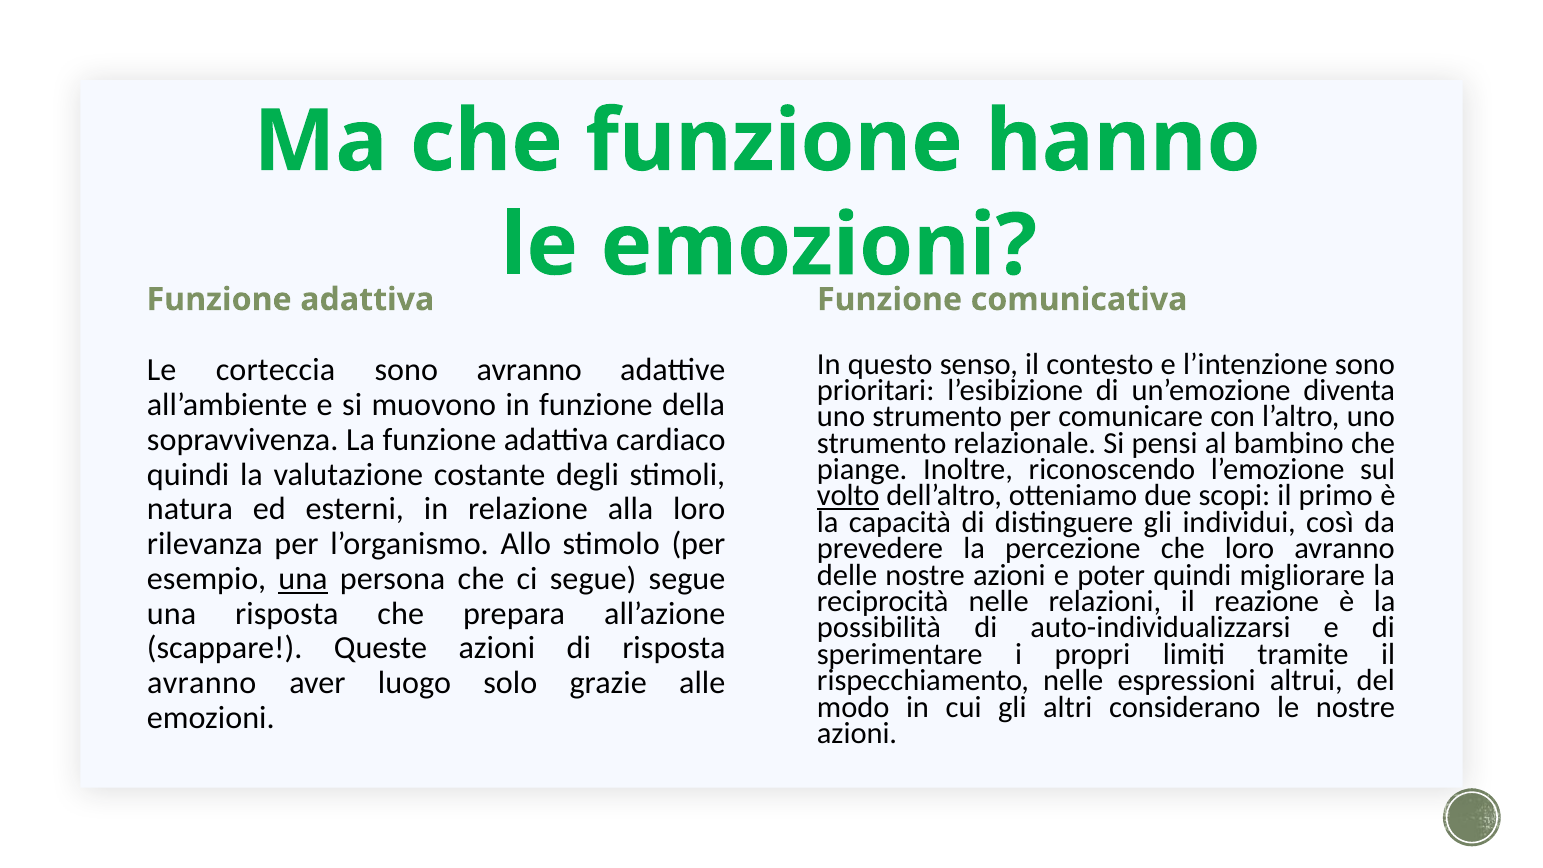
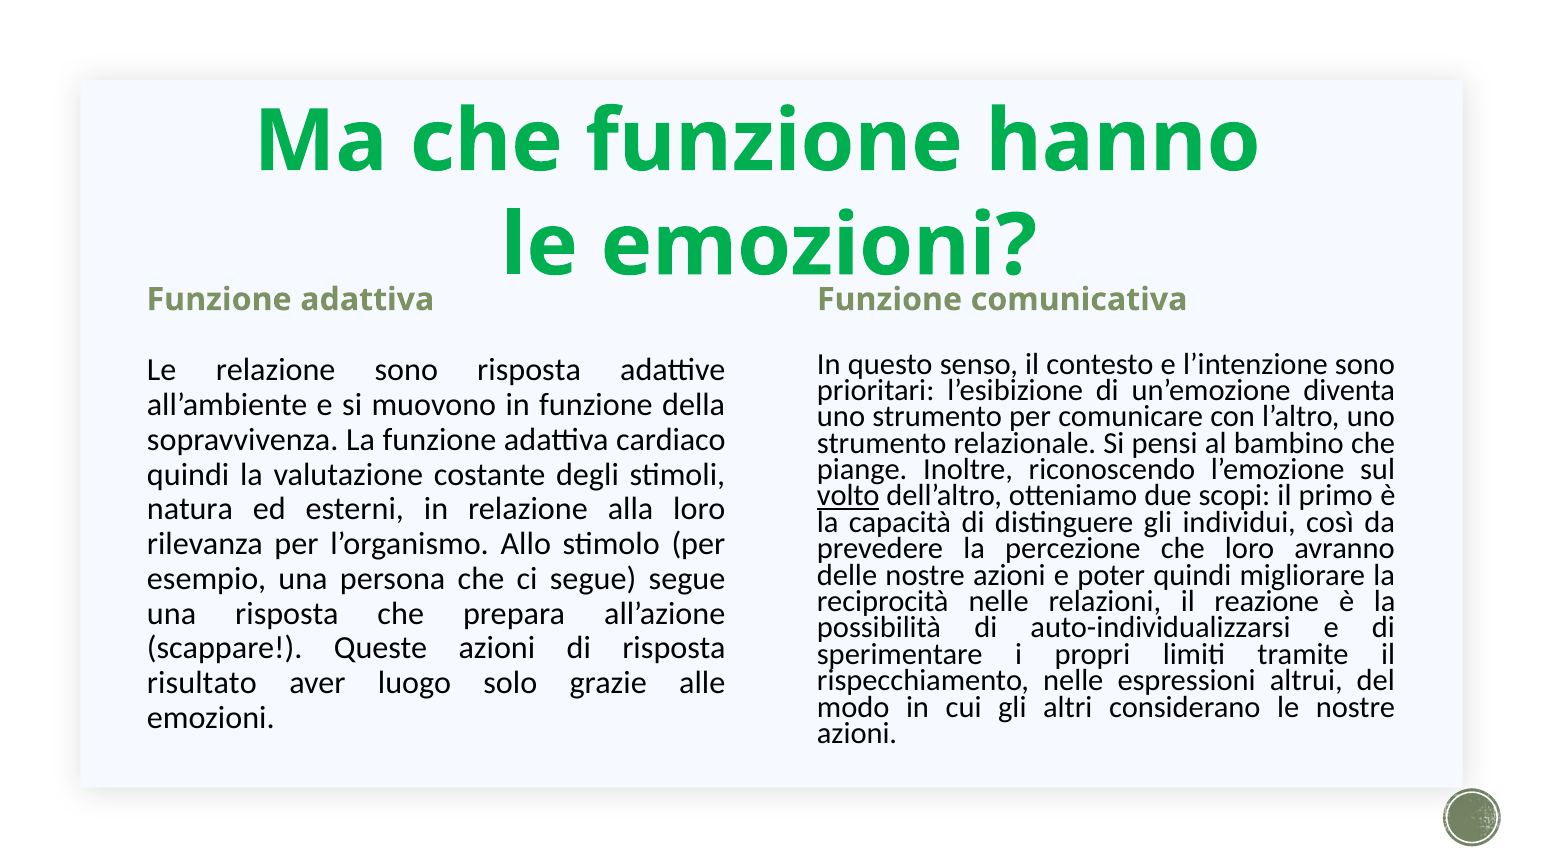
Le corteccia: corteccia -> relazione (276, 370)
sono avranno: avranno -> risposta (529, 370)
una underline: present -> none (303, 579)
avranno: avranno -> risultato (202, 683)
